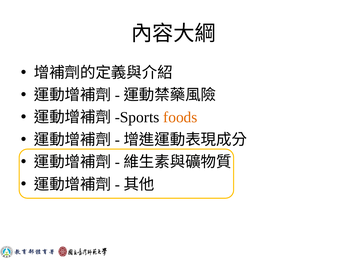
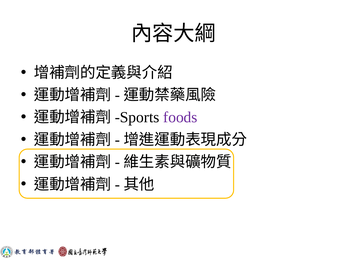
foods colour: orange -> purple (180, 118)
